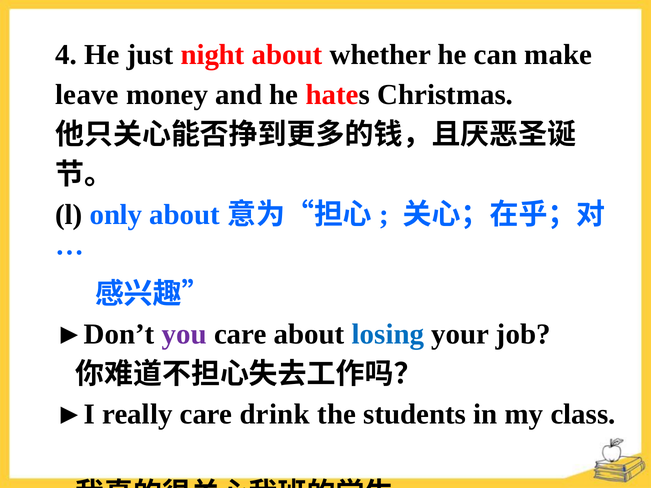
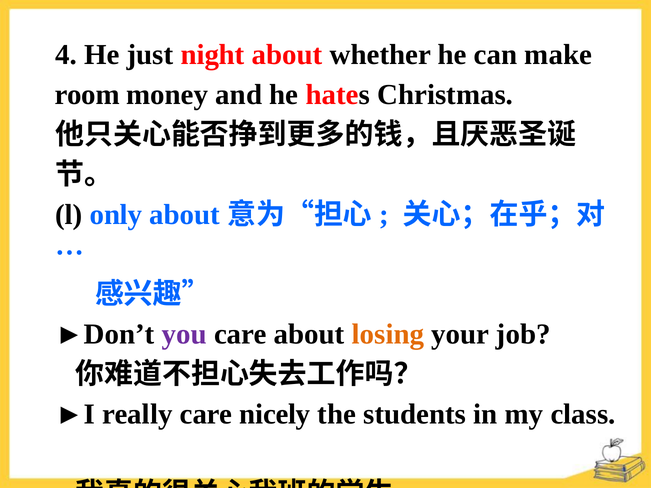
leave: leave -> room (87, 95)
losing colour: blue -> orange (388, 334)
drink: drink -> nicely (275, 414)
